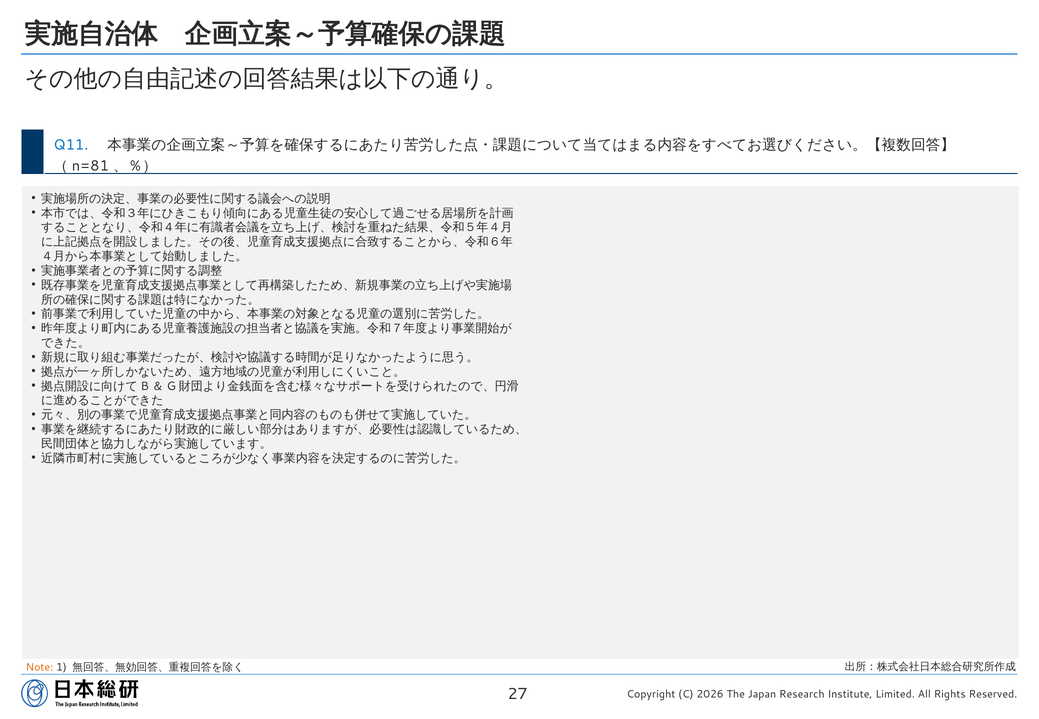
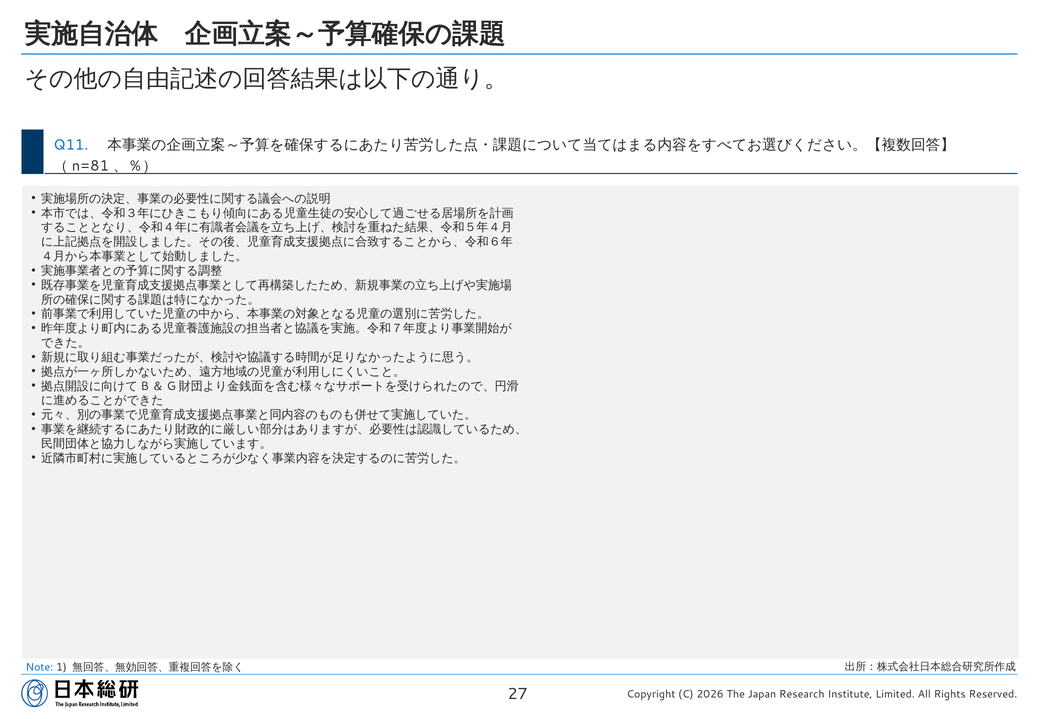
Note colour: orange -> blue (39, 667)
